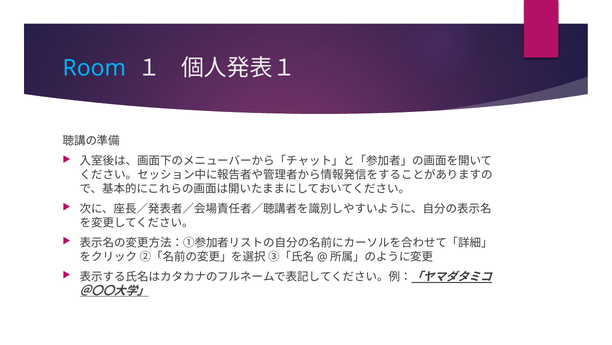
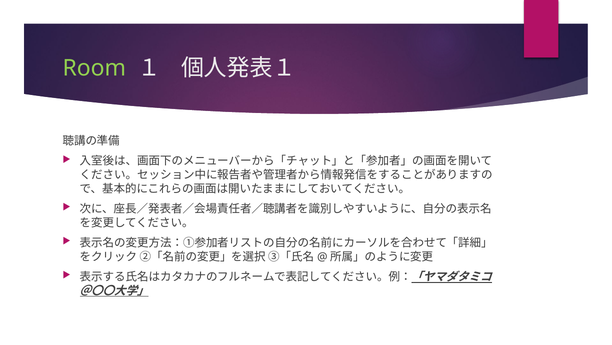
Room colour: light blue -> light green (94, 68)
